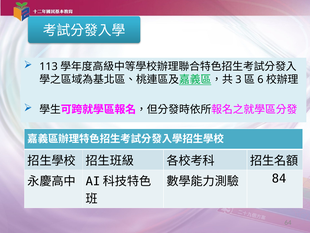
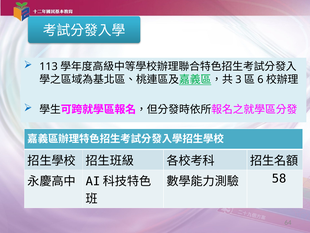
84: 84 -> 58 (279, 178)
